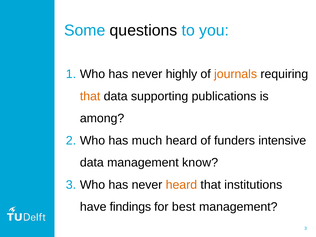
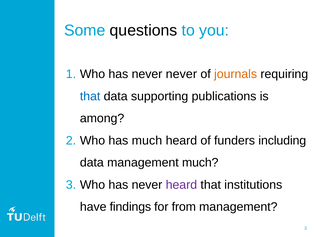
never highly: highly -> never (181, 74)
that colour: orange -> blue (90, 96)
intensive: intensive -> including (282, 140)
management know: know -> much (200, 163)
heard colour: orange -> purple (181, 185)
best: best -> from (184, 207)
